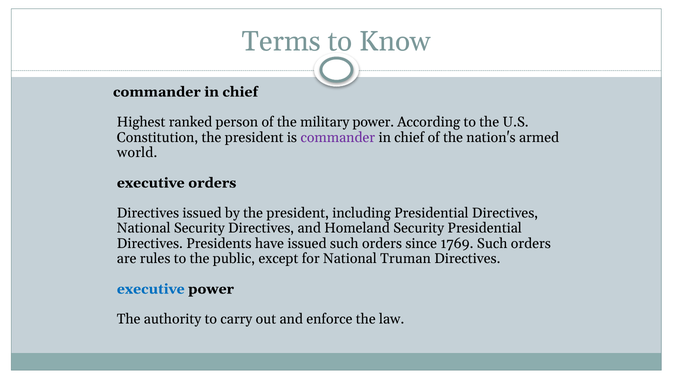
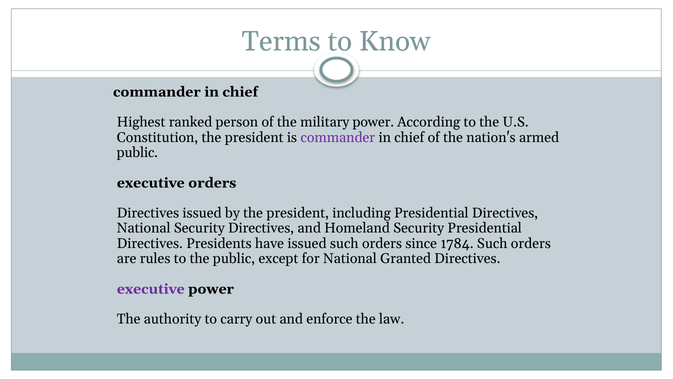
world: world -> public (137, 152)
1769: 1769 -> 1784 (457, 243)
Truman: Truman -> Granted (406, 258)
executive colour: blue -> purple (151, 289)
